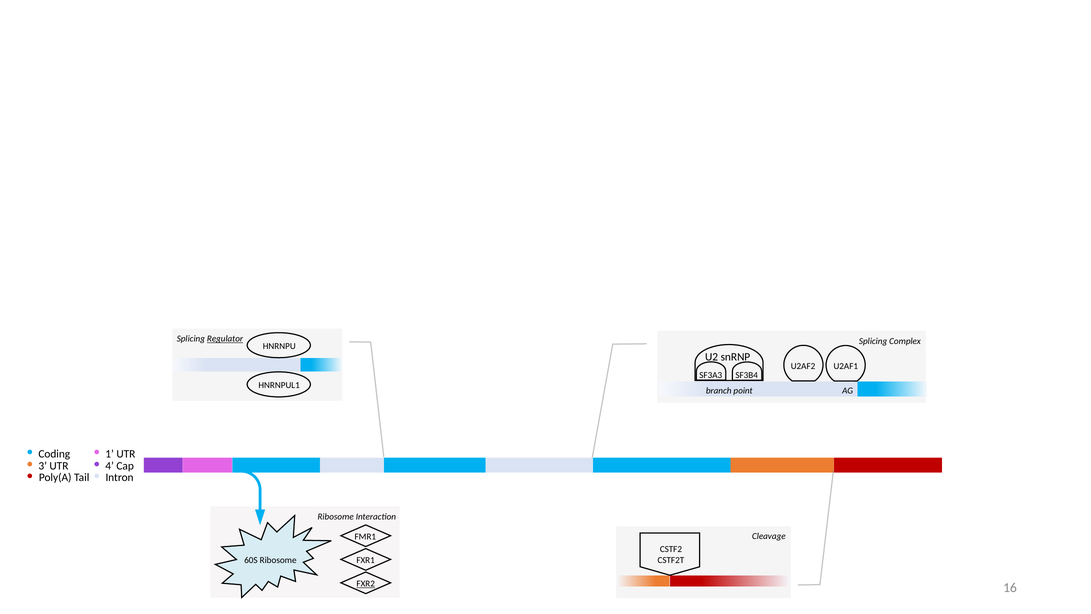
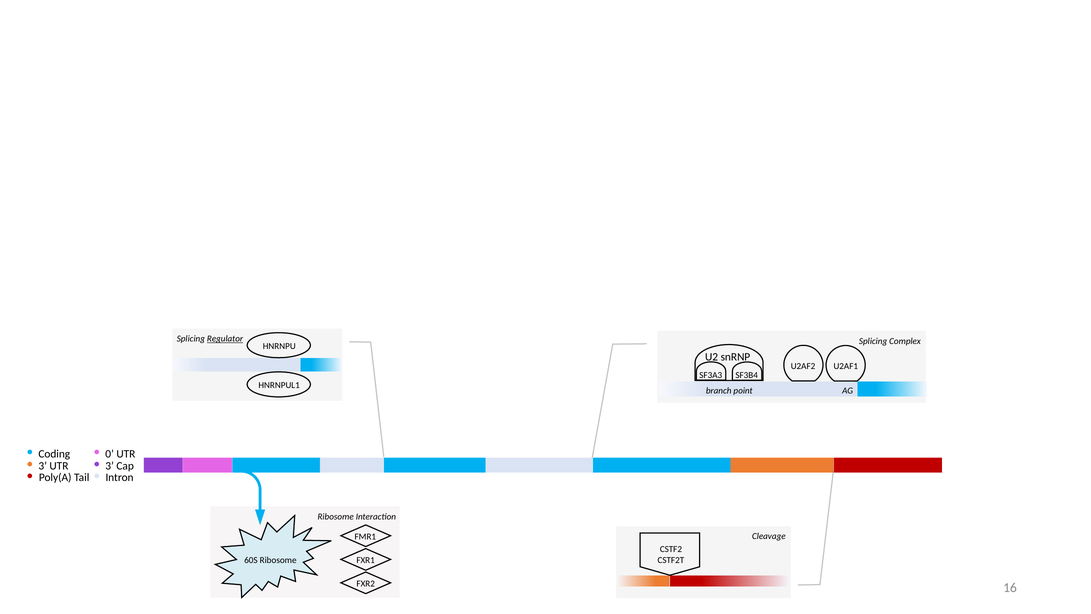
1: 1 -> 0 (110, 454)
4: 4 -> 3 (110, 466)
FXR2 underline: present -> none (366, 583)
